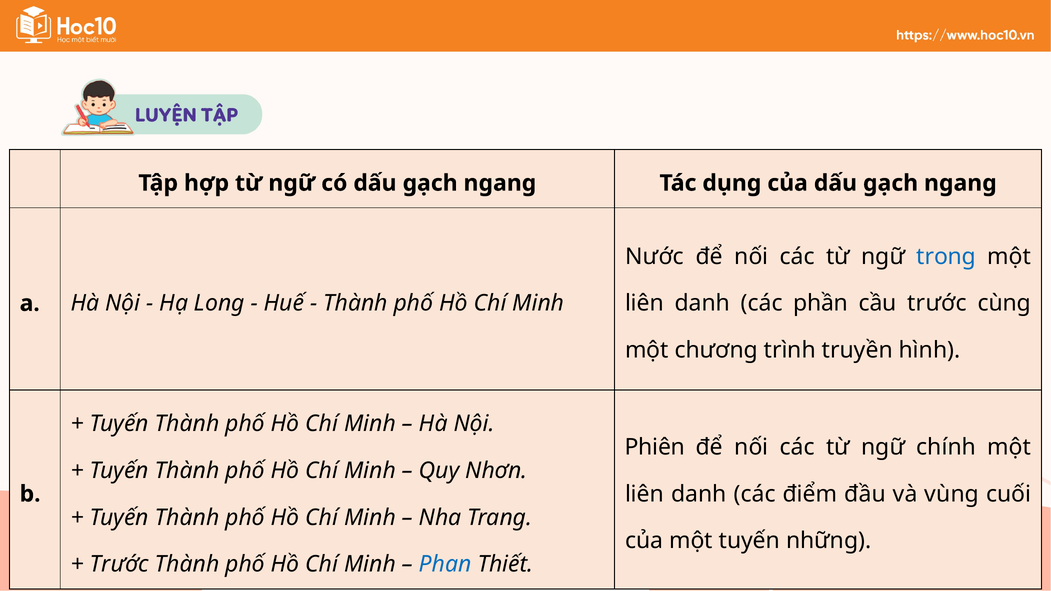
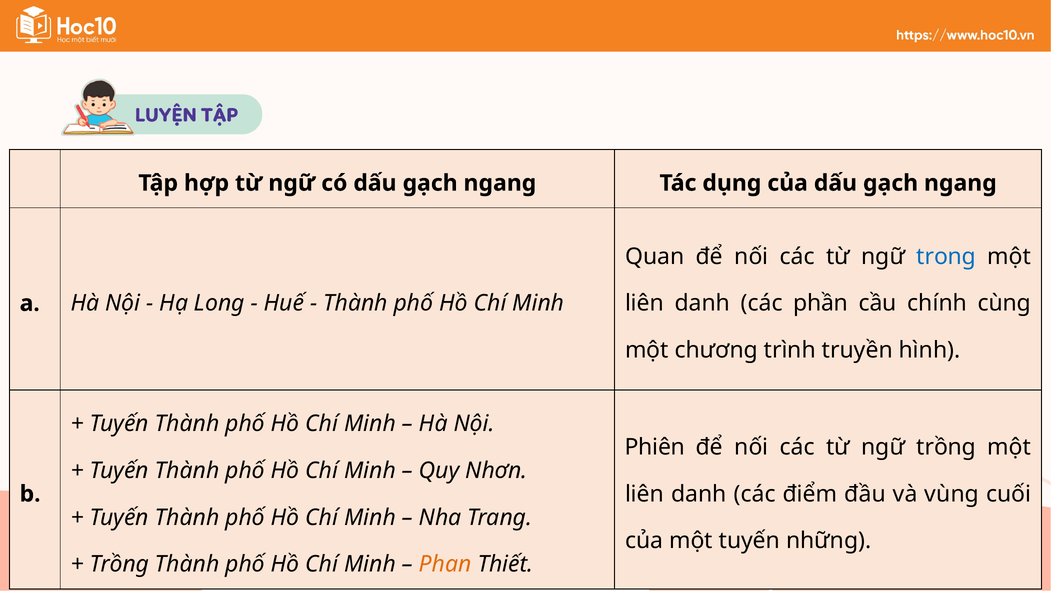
Nước: Nước -> Quan (655, 257)
cầu trước: trước -> chính (937, 303)
ngữ chính: chính -> trồng (946, 447)
Trước: Trước -> Trồng (119, 565)
Phan colour: blue -> orange (445, 565)
